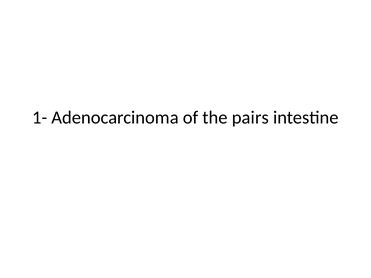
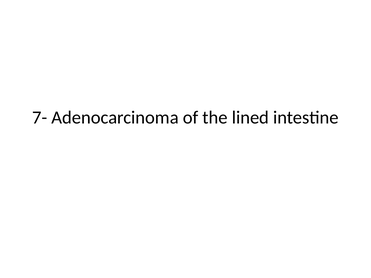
1-: 1- -> 7- (40, 118)
pairs: pairs -> lined (250, 118)
